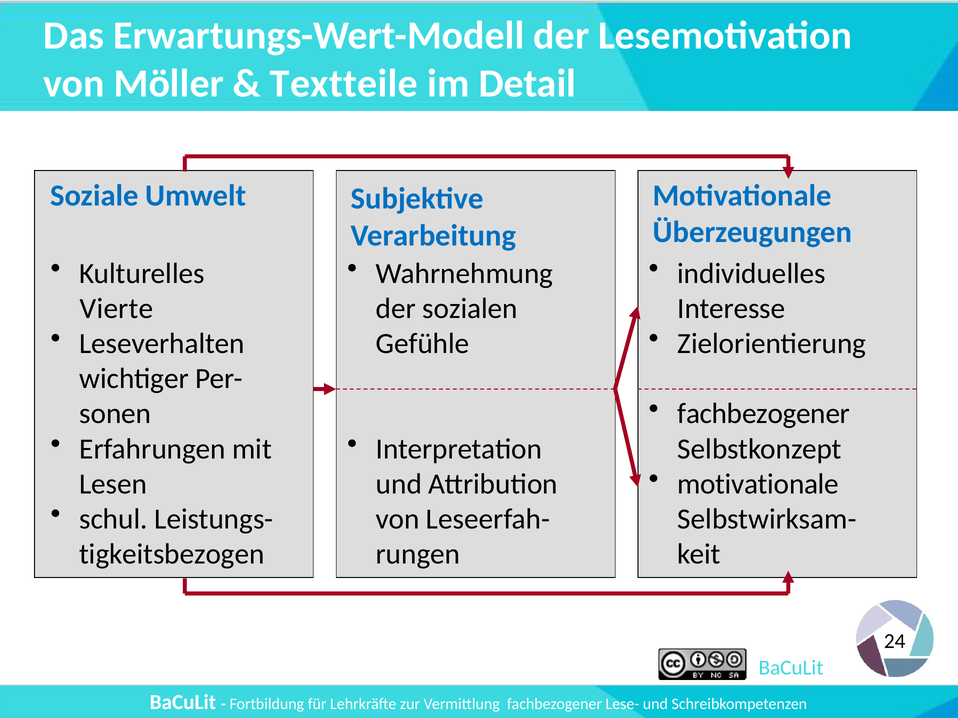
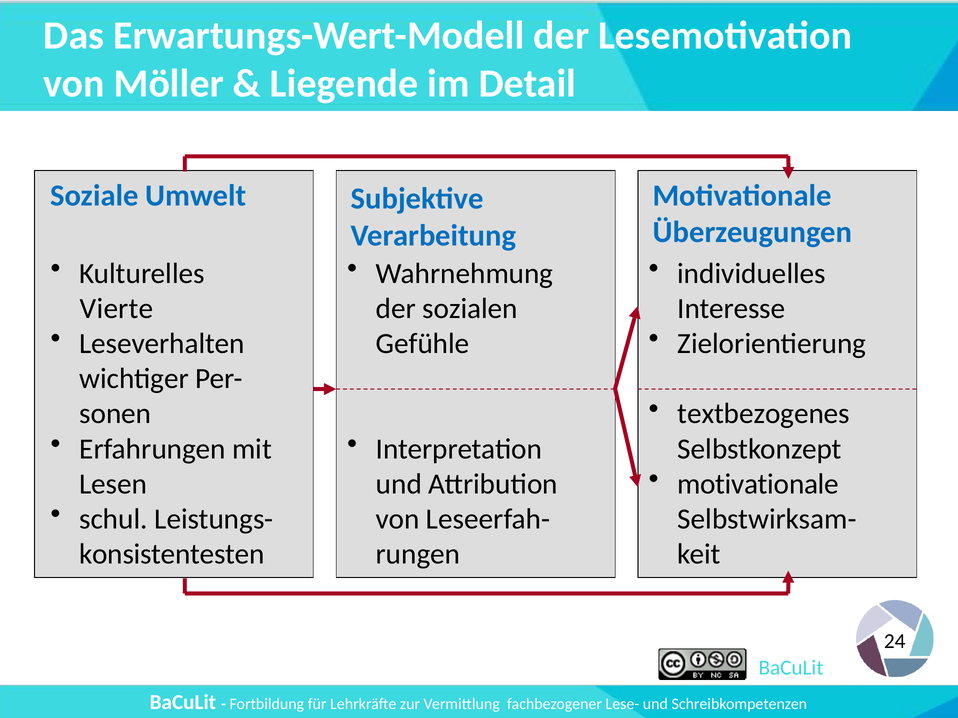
Textteile: Textteile -> Liegende (344, 83)
fachbezogener: fachbezogener -> textbezogenes (764, 414)
tigkeitsbezogen: tigkeitsbezogen -> konsistentesten (172, 555)
